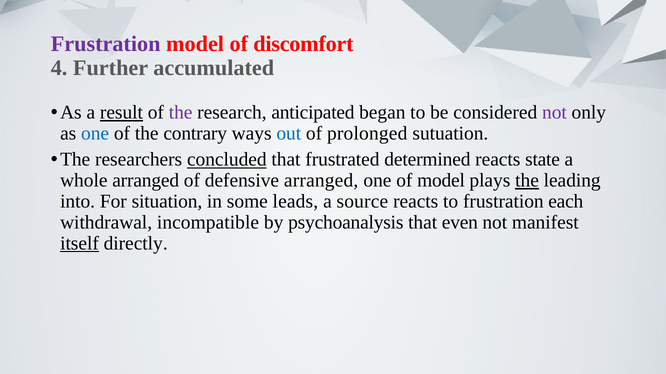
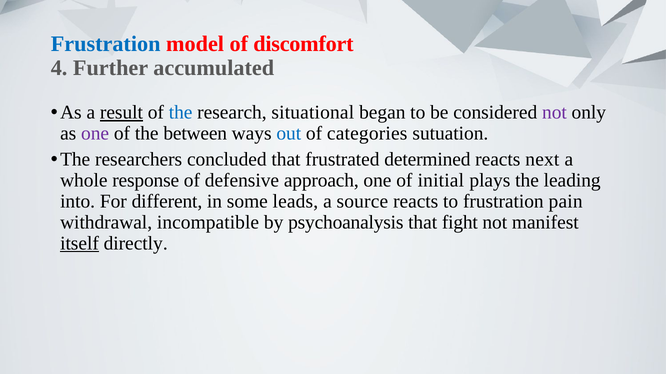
Frustration colour: purple -> blue (106, 44)
the colour: purple -> blue (181, 113)
anticipated: anticipated -> situational (313, 113)
one colour: blue -> purple (95, 134)
contrary: contrary -> between (195, 134)
prolonged: prolonged -> categories (367, 134)
concluded underline: present -> none (227, 160)
state: state -> next (542, 160)
whole arranged: arranged -> response (146, 181)
defensive arranged: arranged -> approach (321, 181)
of model: model -> initial (441, 181)
the underline: present -> none (527, 181)
situation: situation -> different (167, 202)
each: each -> pain (566, 202)
even: even -> fight (460, 223)
